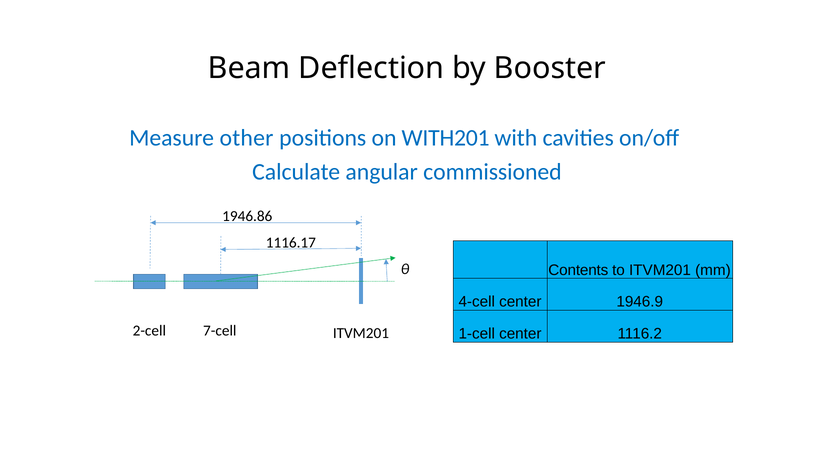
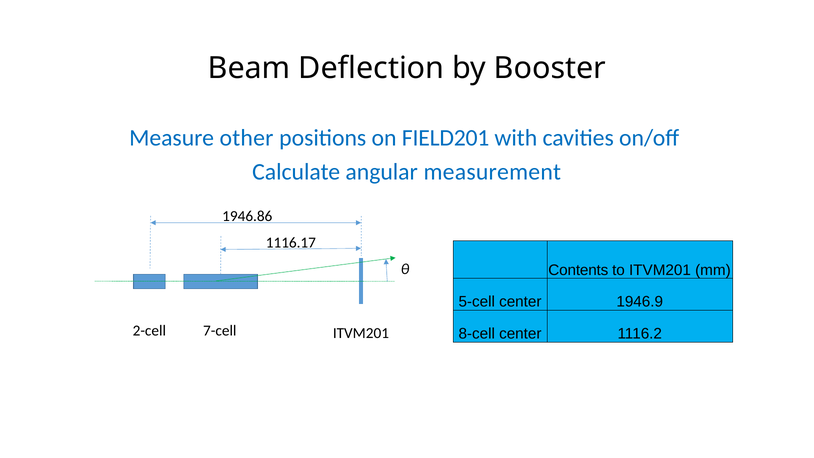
WITH201: WITH201 -> FIELD201 (446, 138)
commissioned: commissioned -> measurement (492, 172)
4-cell: 4-cell -> 5-cell (477, 302)
1-cell: 1-cell -> 8-cell (477, 334)
